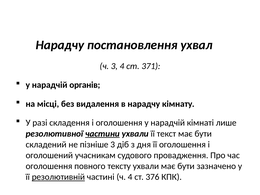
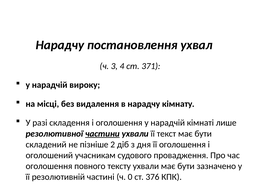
органів: органів -> вироку (85, 85)
пізніше 3: 3 -> 2 (113, 144)
резолютивній underline: present -> none (58, 177)
ч 4: 4 -> 0 (130, 177)
